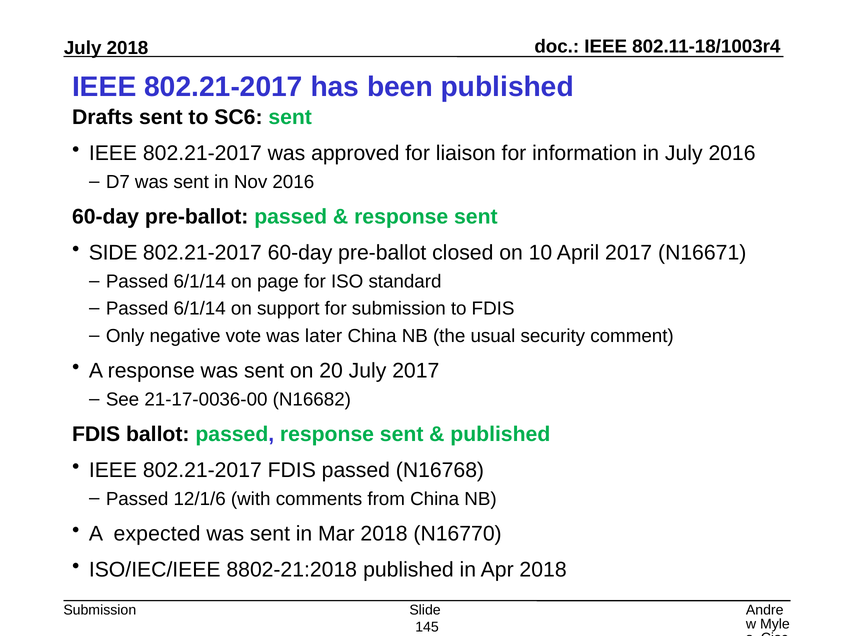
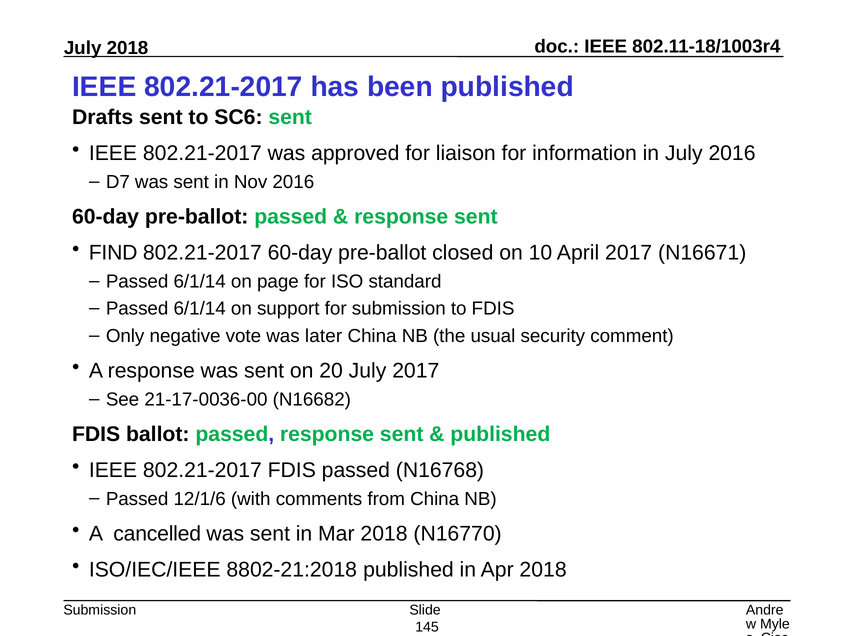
SIDE: SIDE -> FIND (113, 253)
expected: expected -> cancelled (157, 533)
